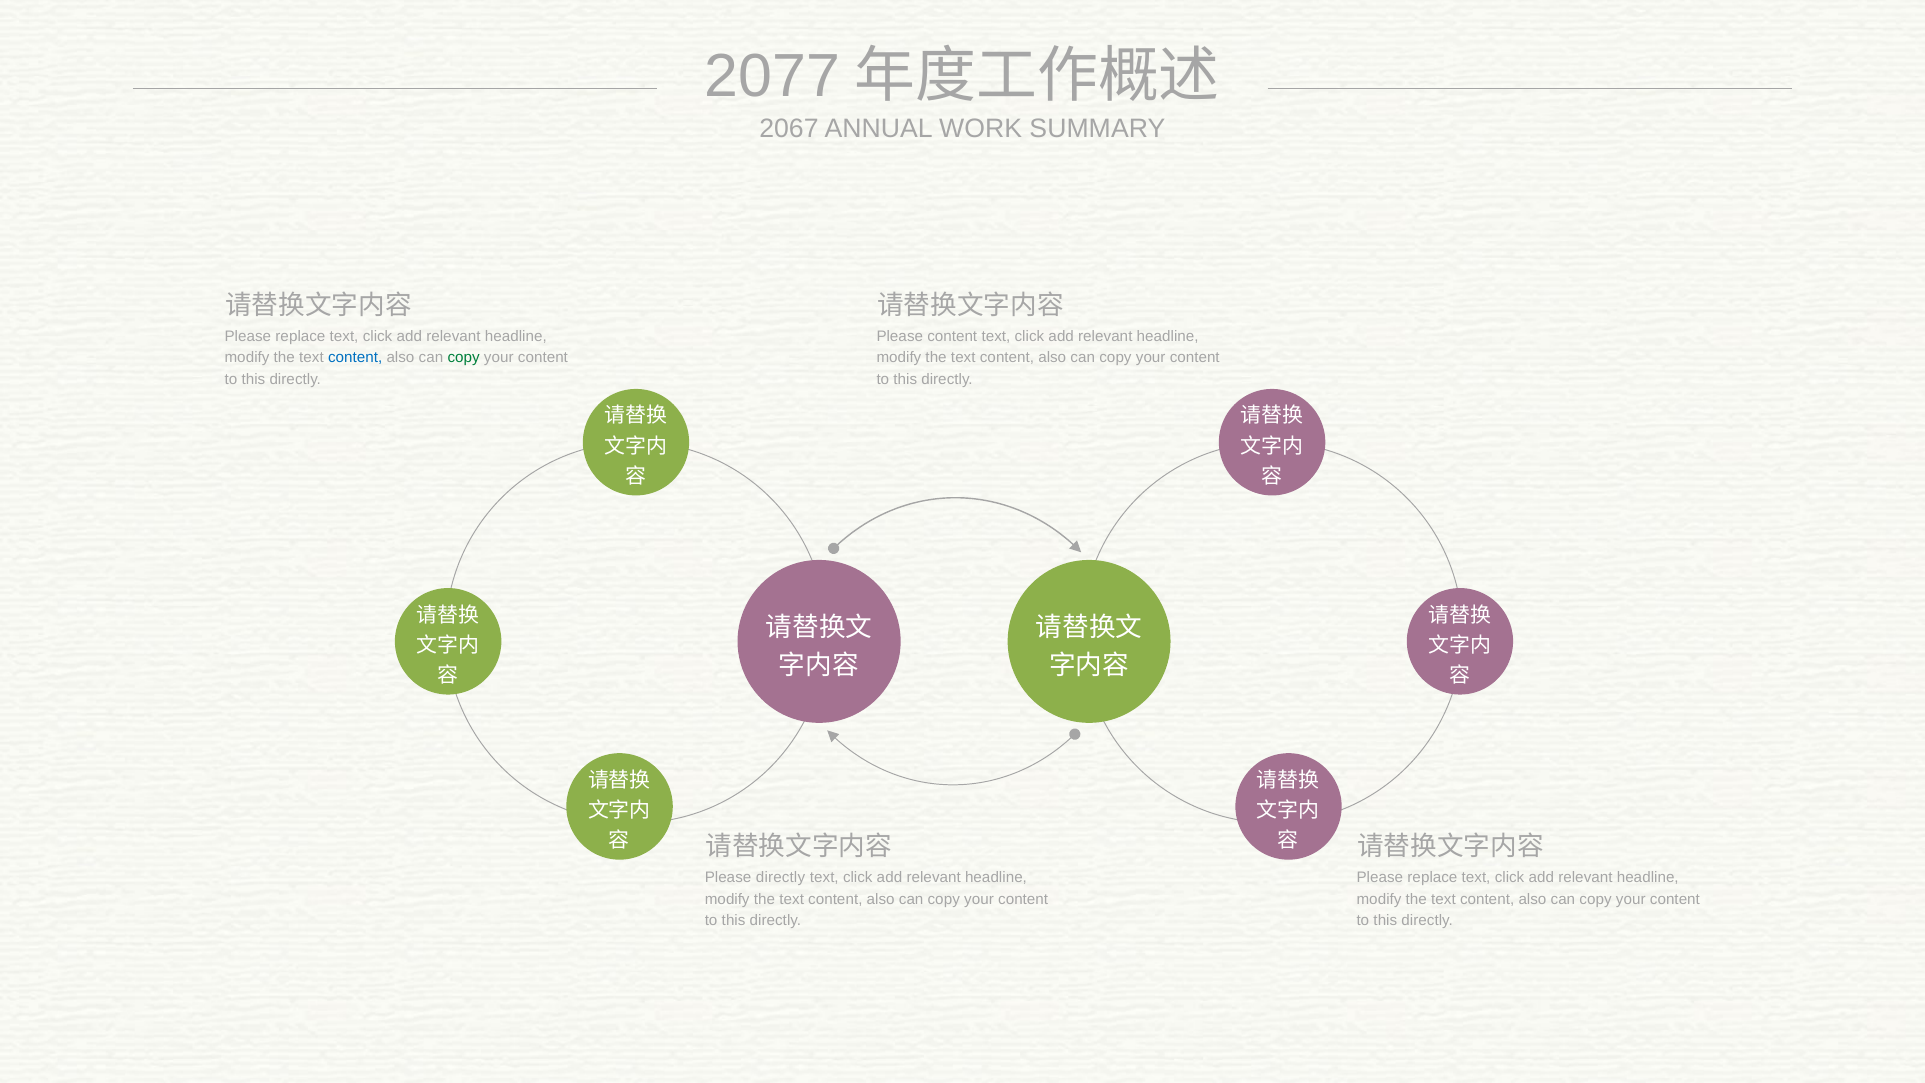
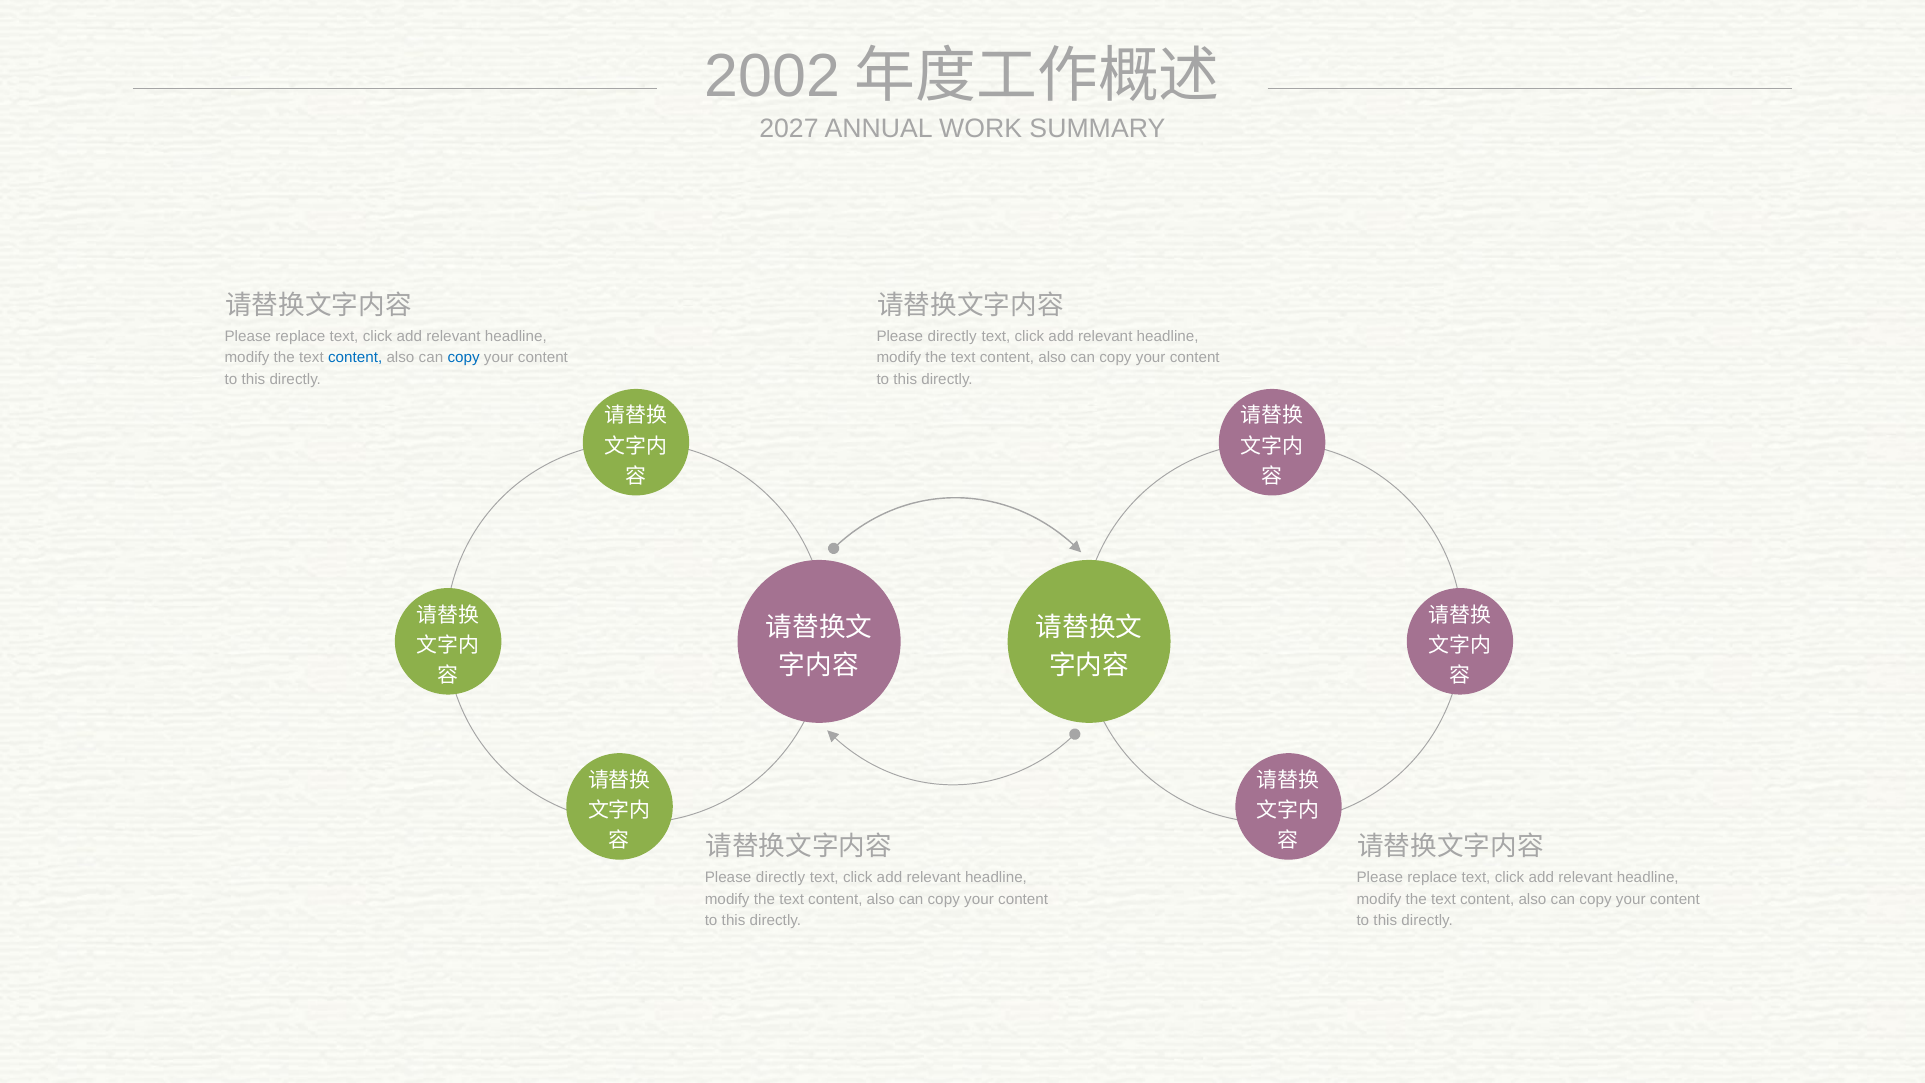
2077: 2077 -> 2002 (772, 76)
2067: 2067 -> 2027 (789, 129)
content: content -> directly (952, 336)
copy colour: green -> blue (464, 358)
